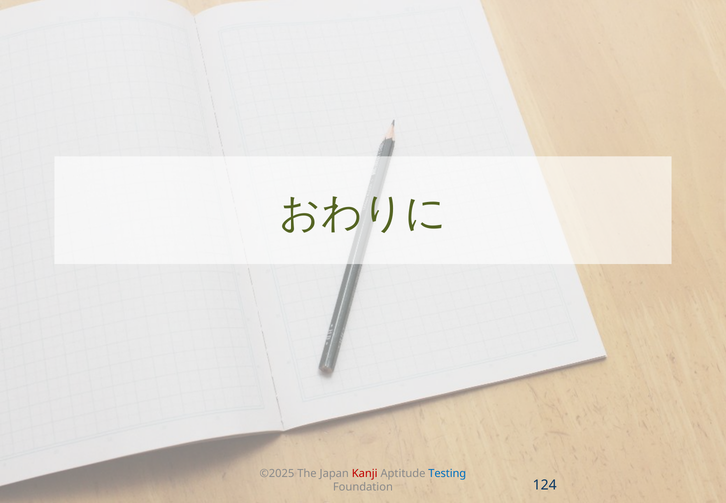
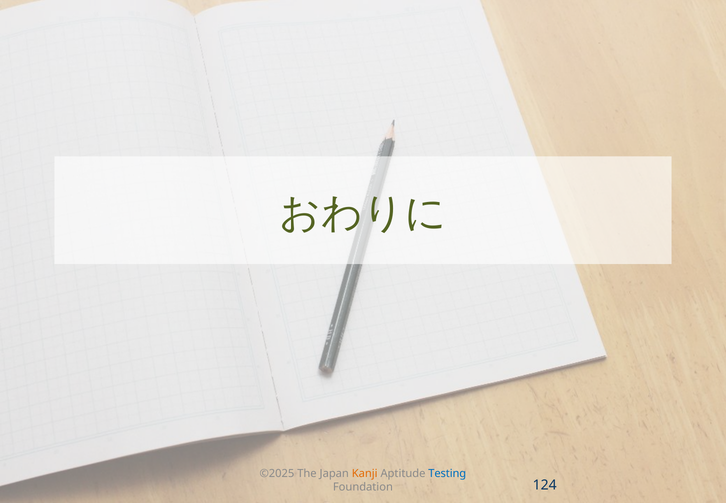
Kanji colour: red -> orange (365, 473)
